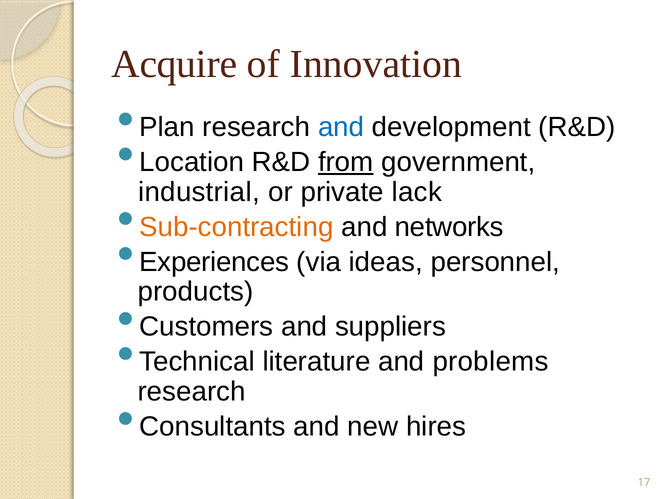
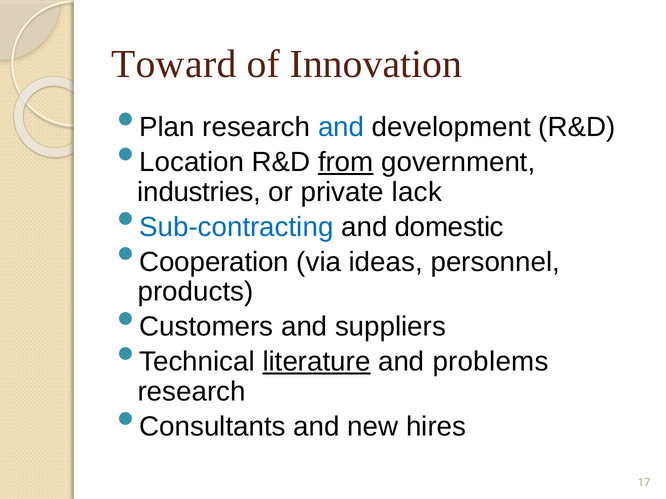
Acquire: Acquire -> Toward (174, 64)
industrial: industrial -> industries (199, 192)
Sub-contracting colour: orange -> blue (236, 227)
networks: networks -> domestic (449, 227)
Experiences: Experiences -> Cooperation (214, 262)
literature underline: none -> present (316, 362)
